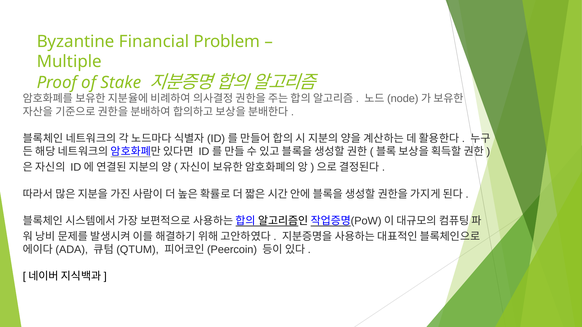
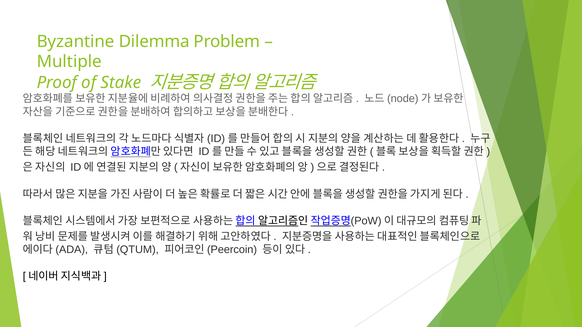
Financial: Financial -> Dilemma (154, 42)
